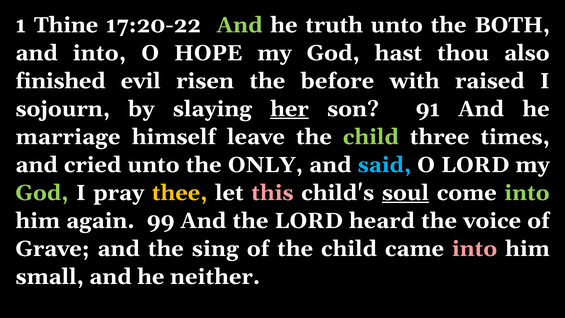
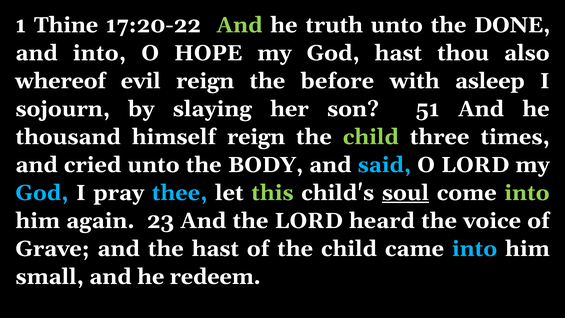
BOTH: BOTH -> DONE (512, 25)
finished: finished -> whereof (60, 81)
evil risen: risen -> reign (205, 81)
raised: raised -> asleep (490, 81)
her underline: present -> none (289, 109)
91: 91 -> 51 (428, 109)
marriage: marriage -> thousand (68, 137)
himself leave: leave -> reign (256, 137)
ONLY: ONLY -> BODY (265, 165)
God colour: light green -> light blue (42, 193)
thee colour: yellow -> light blue (180, 193)
this colour: pink -> light green (272, 193)
99: 99 -> 23 (160, 221)
the sing: sing -> hast (215, 249)
into colour: pink -> light blue (475, 249)
neither: neither -> redeem (215, 277)
